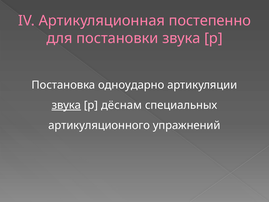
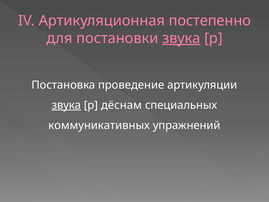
звука underline: none -> present (181, 38)
одноударно: одноударно -> проведение (131, 85)
артикуляционного: артикуляционного -> коммуникативных (99, 125)
